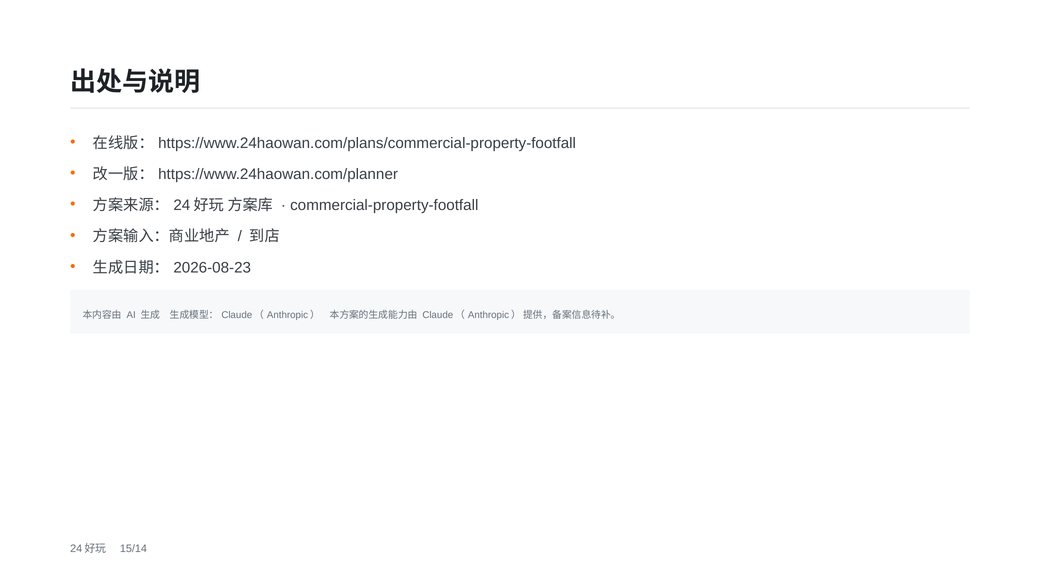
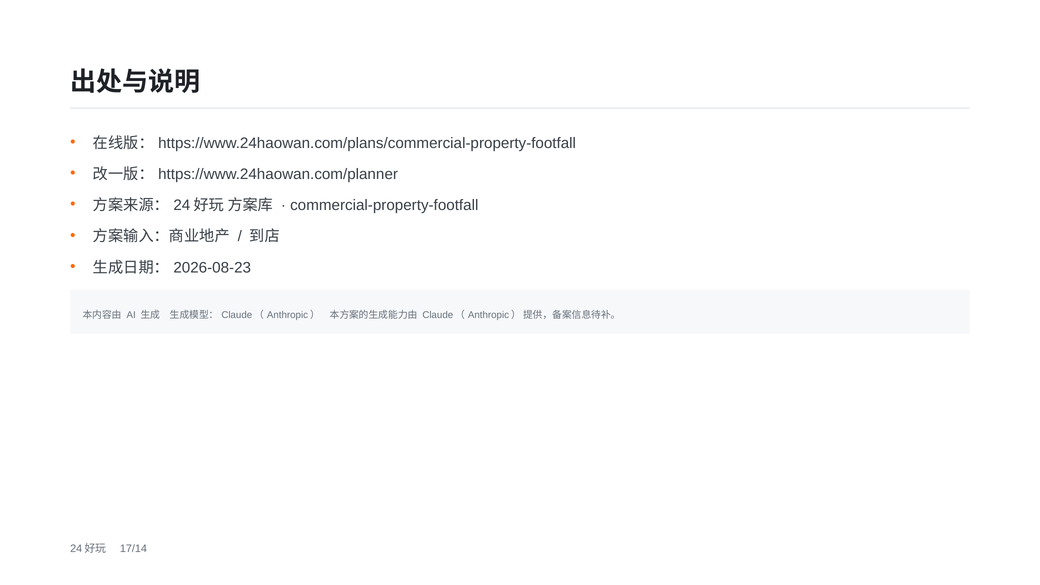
15/14: 15/14 -> 17/14 (133, 549)
